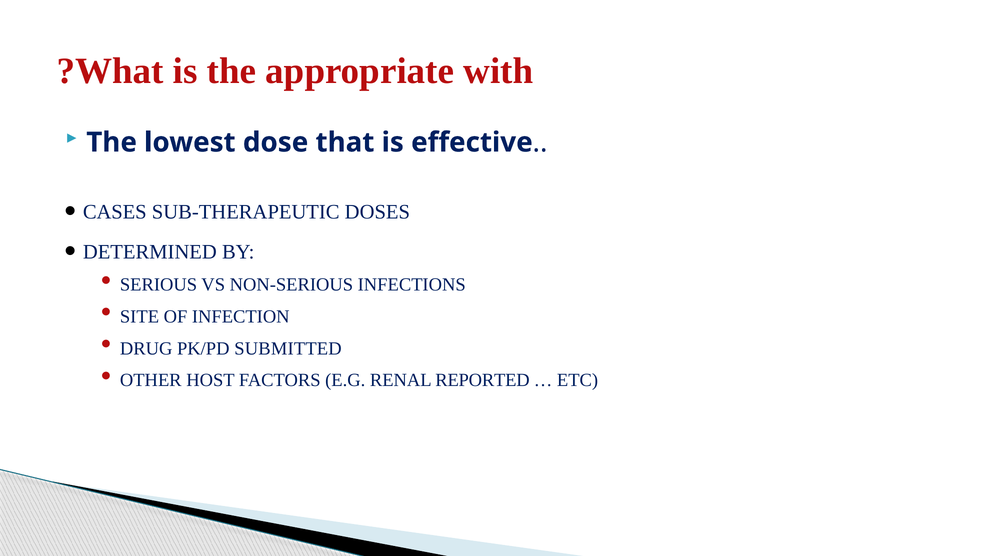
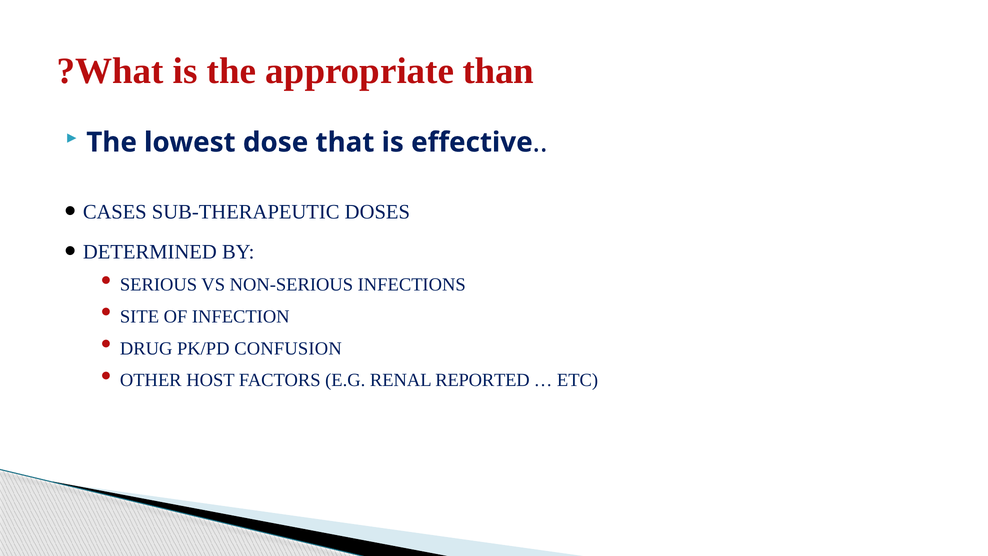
with: with -> than (498, 71)
SUBMITTED: SUBMITTED -> CONFUSION (288, 348)
